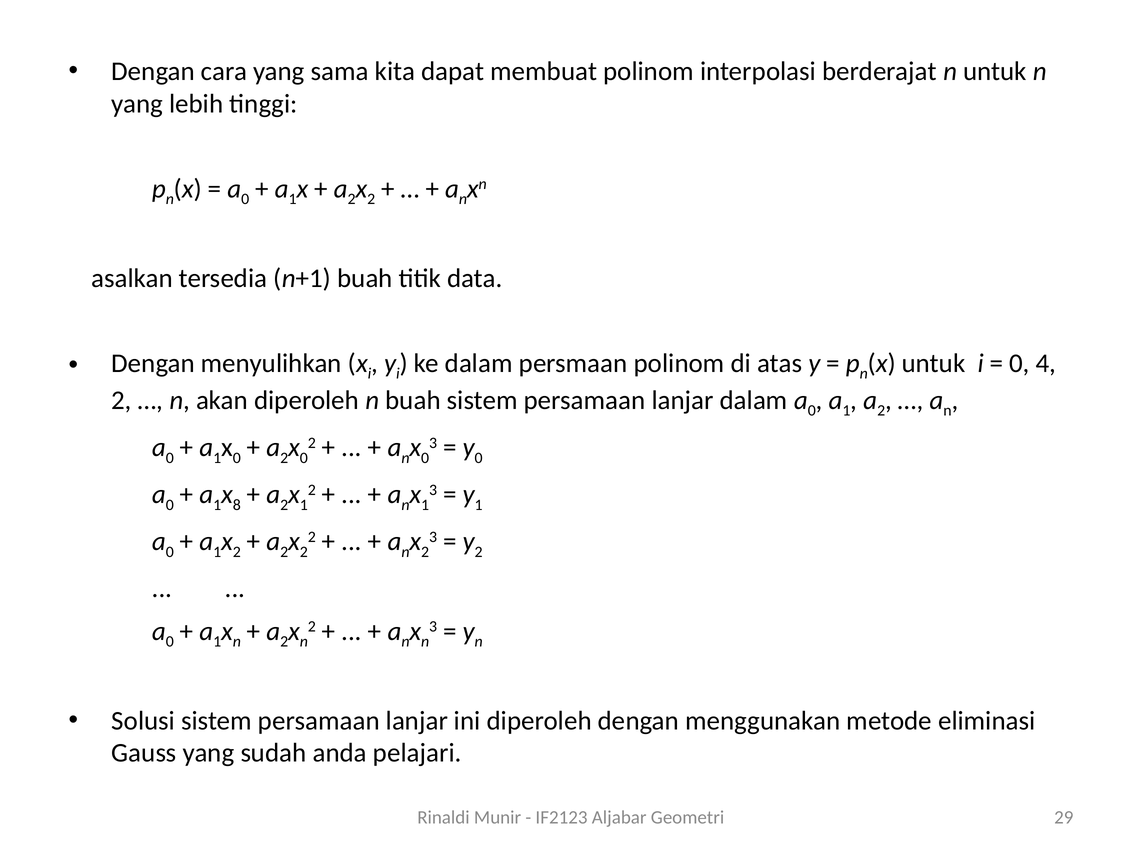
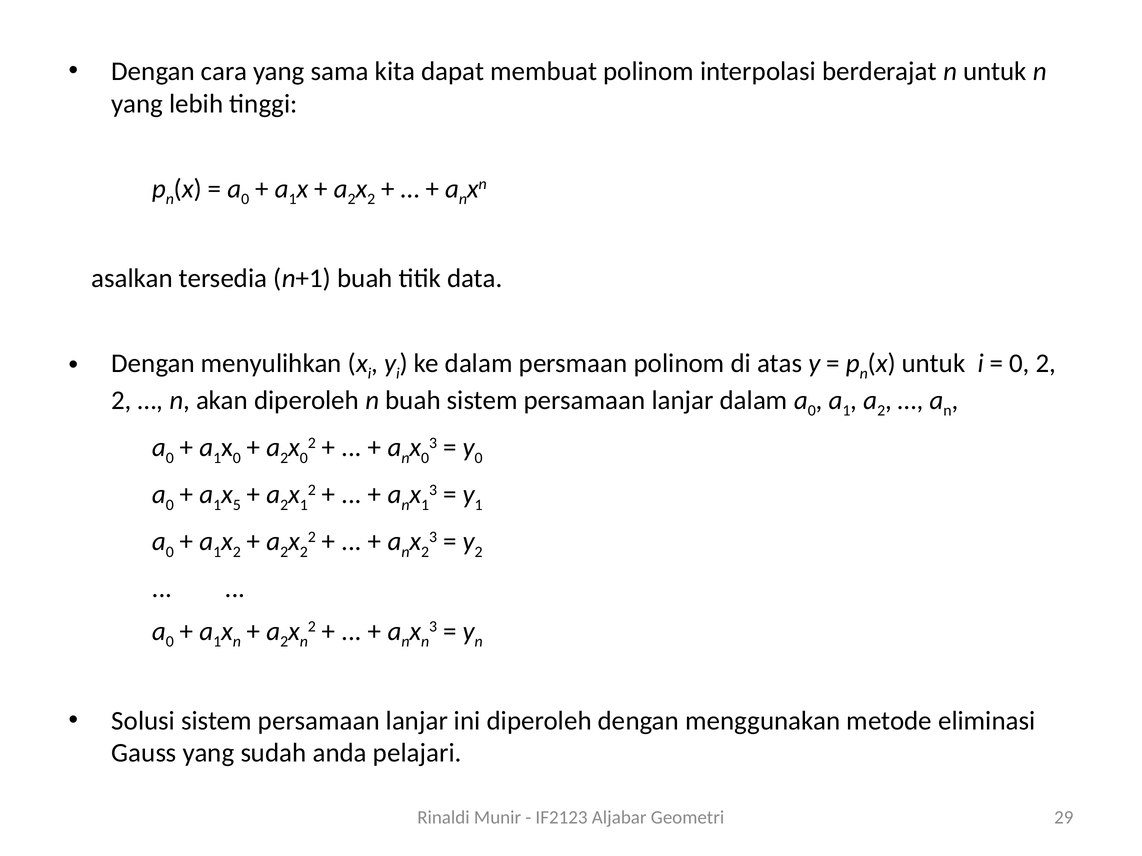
4: 4 -> 2 (1046, 364)
8: 8 -> 5 (237, 505)
